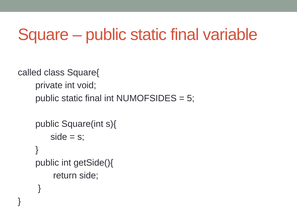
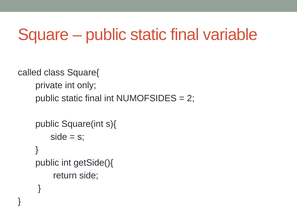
void: void -> only (87, 85)
5: 5 -> 2 (191, 98)
